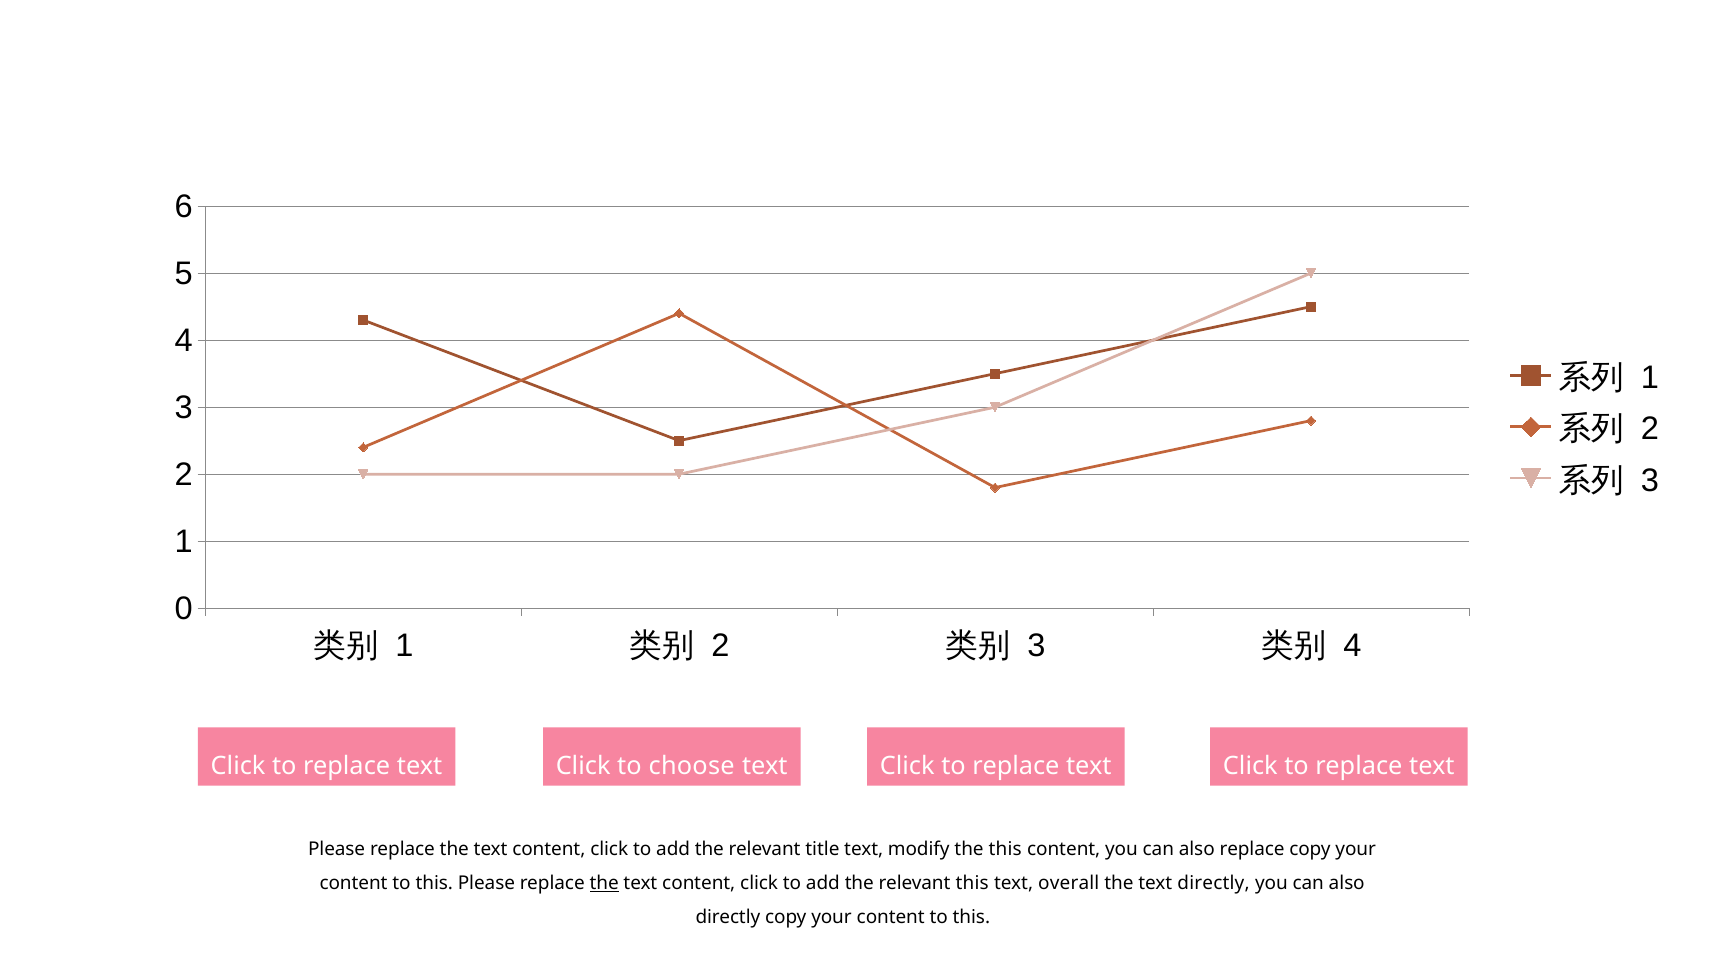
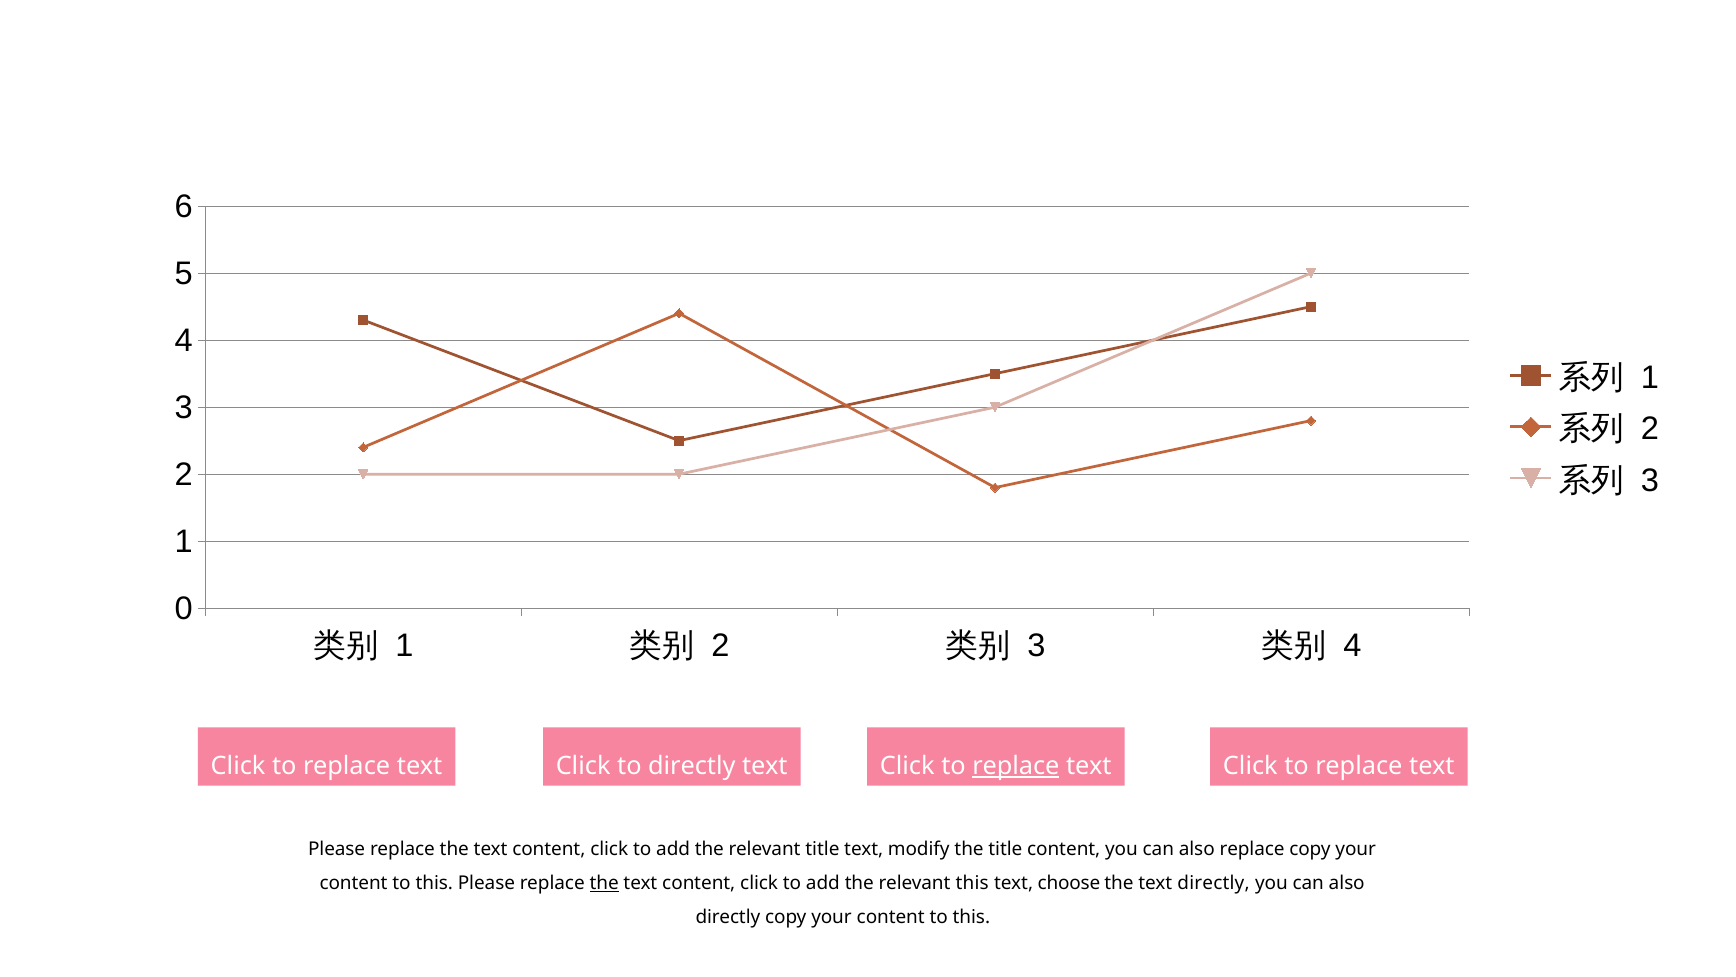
to choose: choose -> directly (692, 766)
replace underline: none -> present (1016, 766)
the this: this -> title (1005, 849)
overall: overall -> choose (1069, 883)
